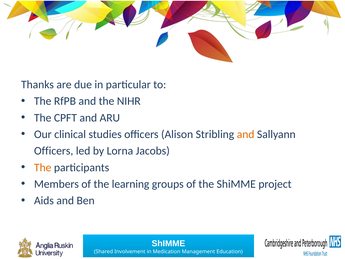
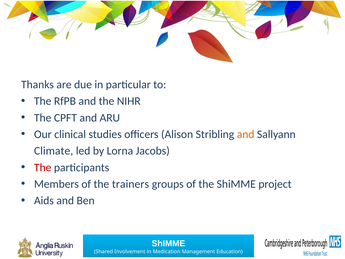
Officers: Officers -> Climate (54, 151)
The colour: orange -> red (43, 167)
learning: learning -> trainers (130, 184)
